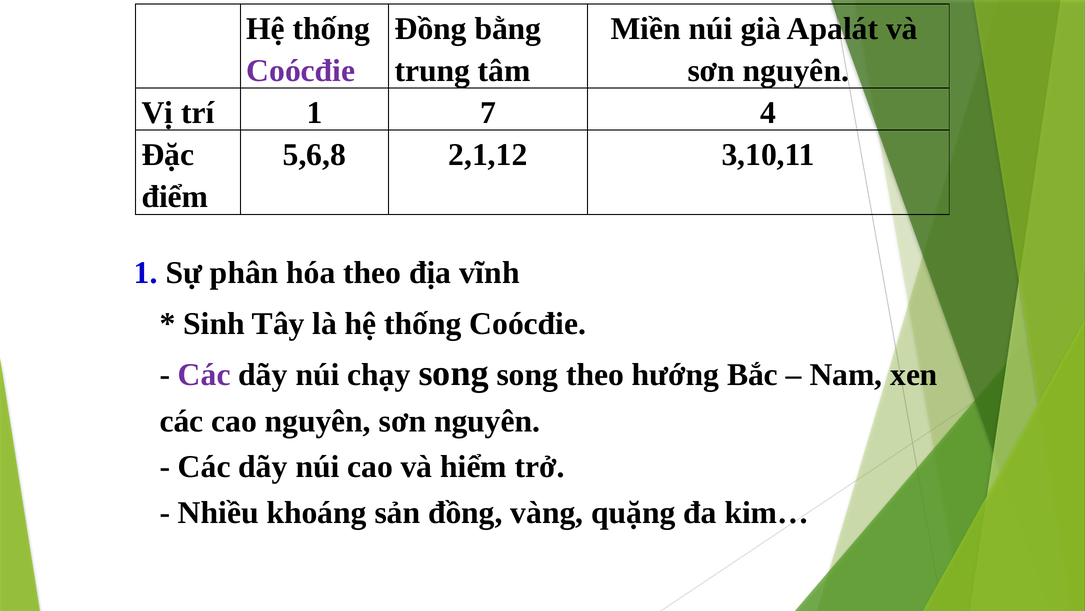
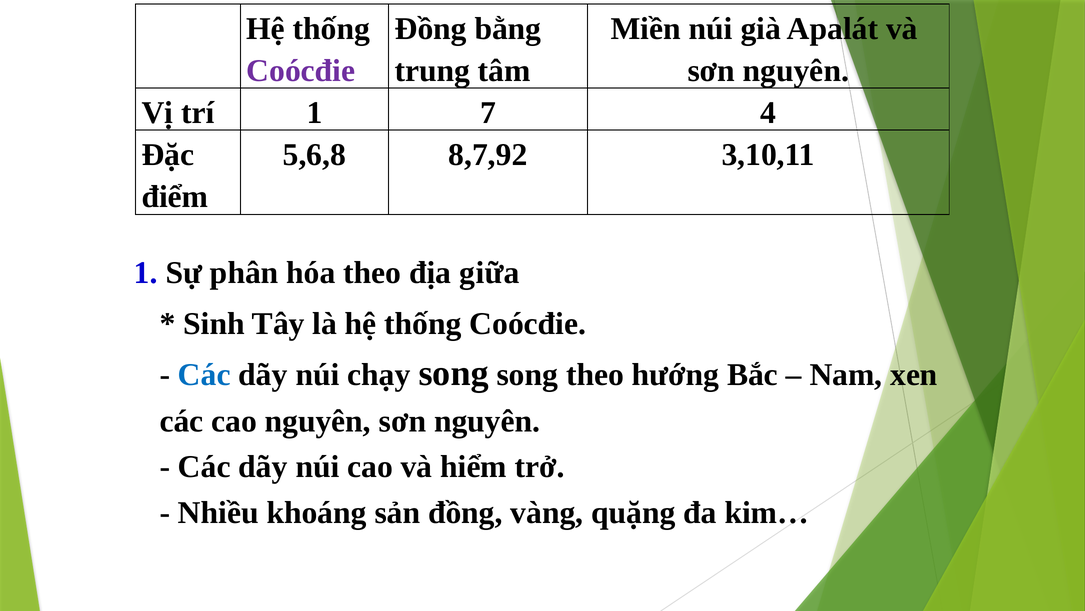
2,1,12: 2,1,12 -> 8,7,92 (488, 155)
vĩnh: vĩnh -> giữa (490, 273)
Các colour: purple -> blue (204, 374)
